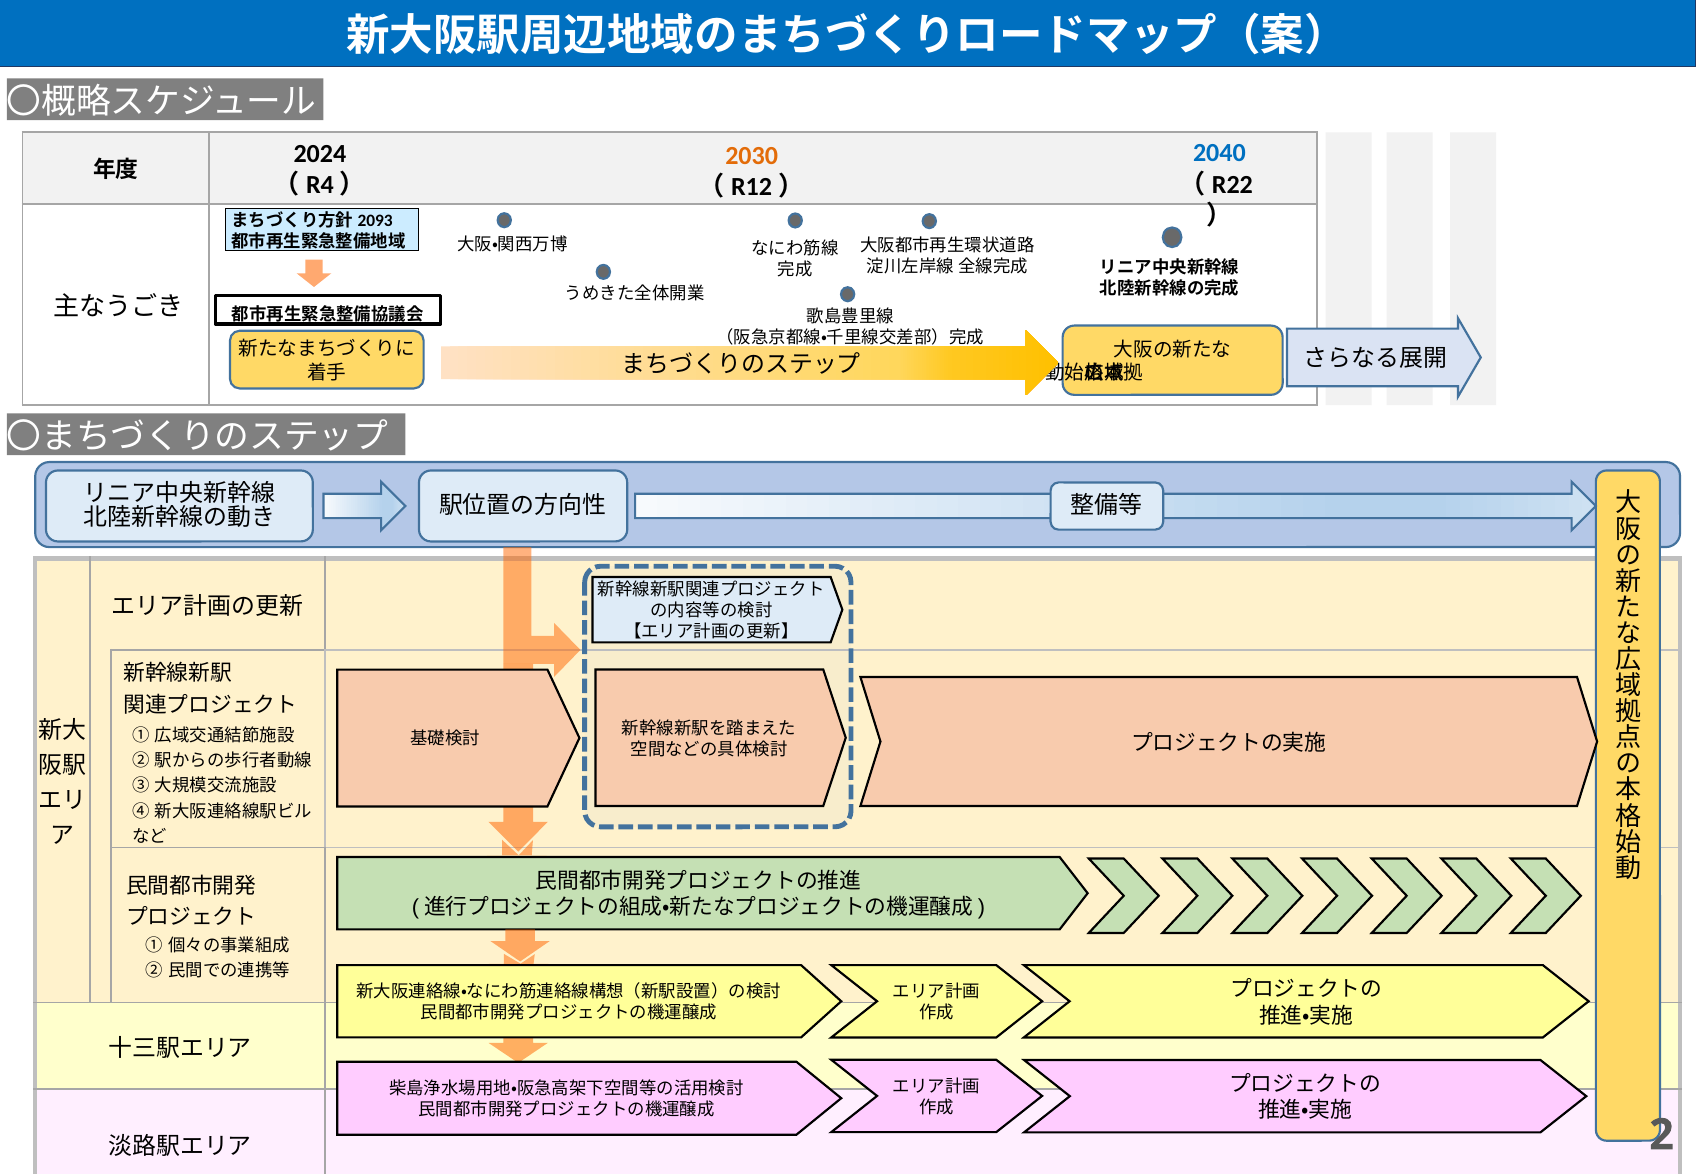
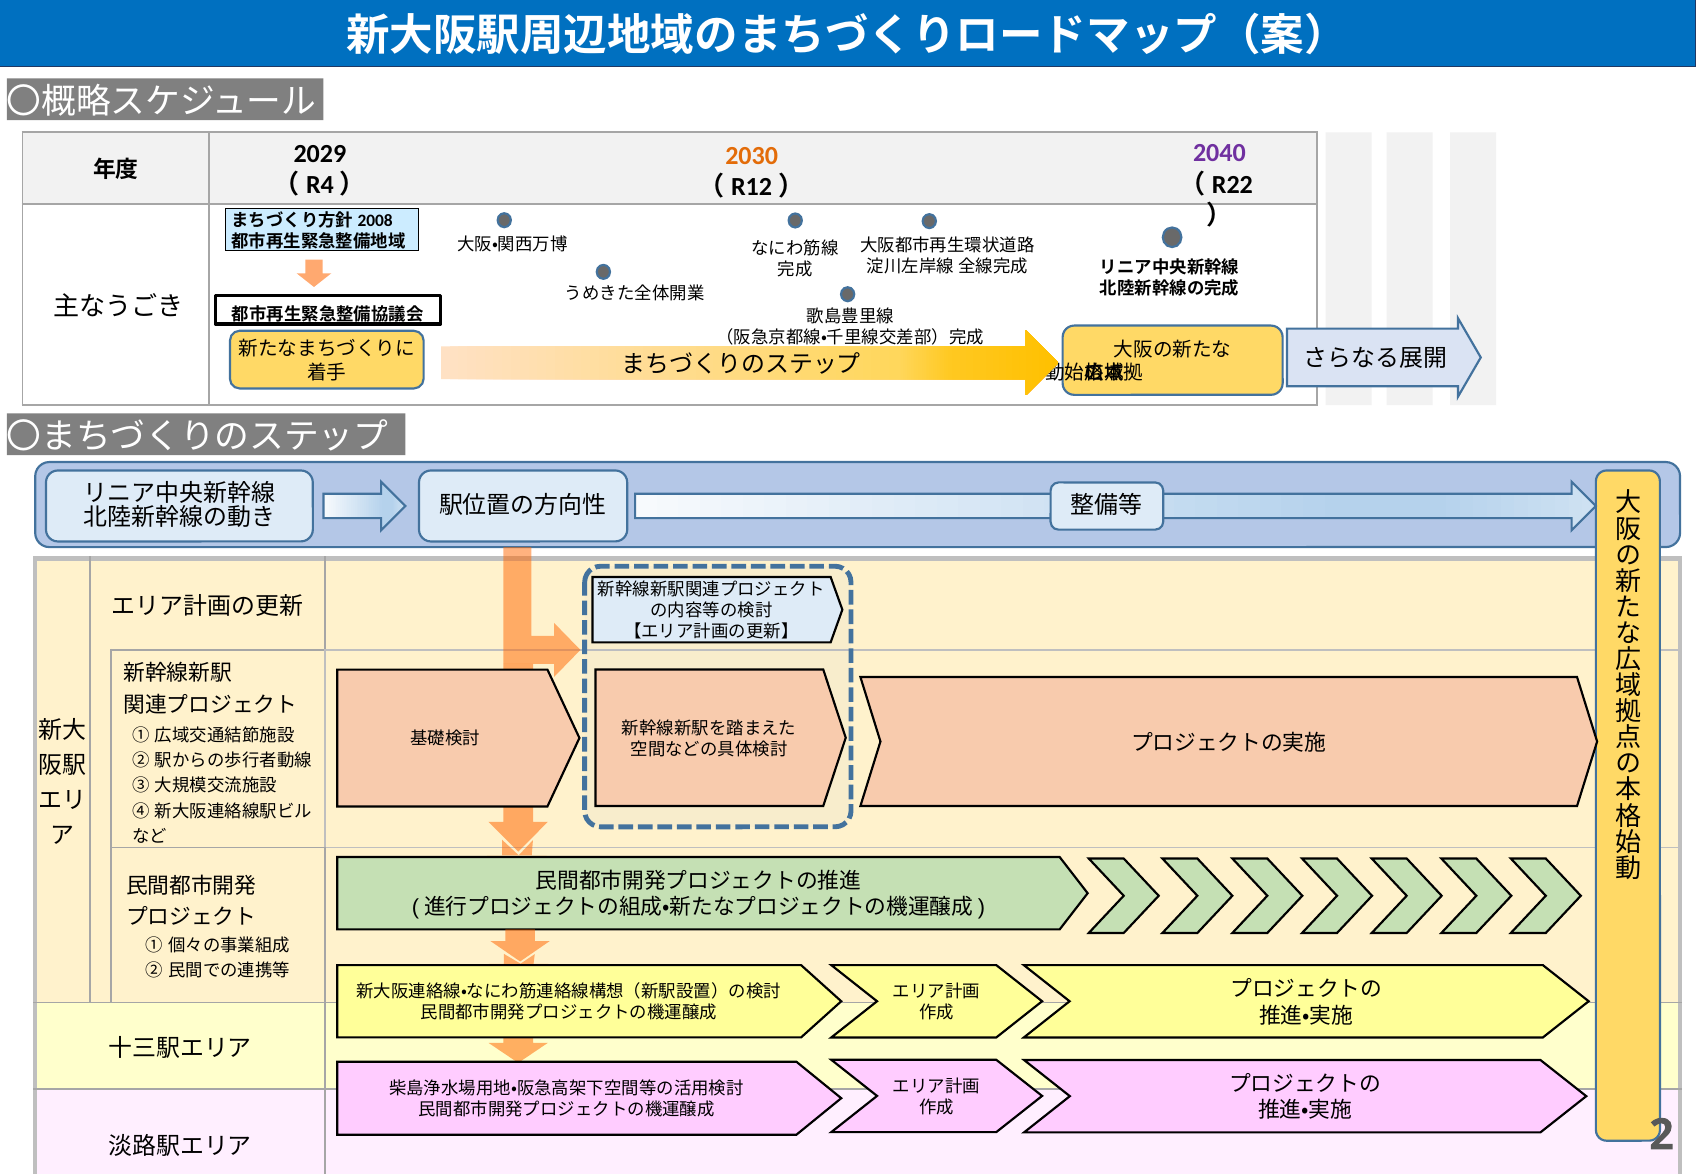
2040 colour: blue -> purple (1219, 153)
2024: 2024 -> 2029 (320, 153)
2093: 2093 -> 2008 (375, 221)
